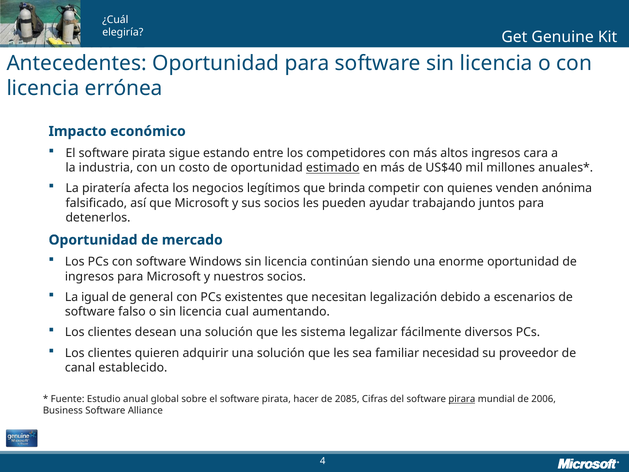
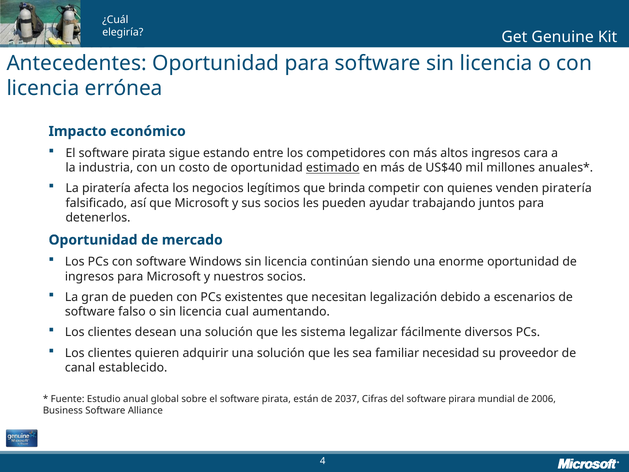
venden anónima: anónima -> piratería (567, 188)
igual: igual -> gran (95, 297)
de general: general -> pueden (151, 297)
hacer: hacer -> están (306, 399)
2085: 2085 -> 2037 (347, 399)
pirara underline: present -> none (462, 399)
